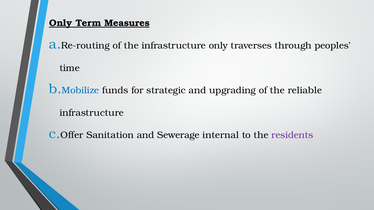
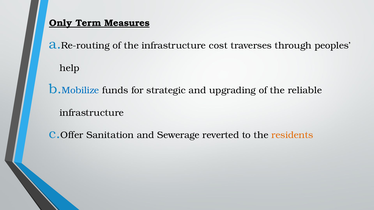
infrastructure only: only -> cost (218, 46)
time: time -> help (70, 68)
internal: internal -> reverted (221, 135)
residents colour: purple -> orange (292, 135)
